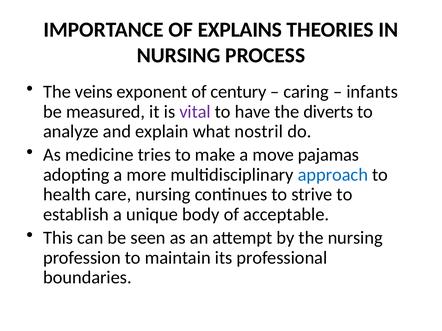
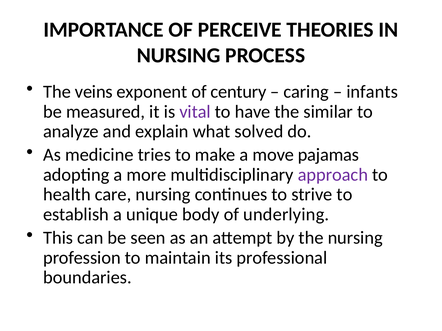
EXPLAINS: EXPLAINS -> PERCEIVE (240, 30)
diverts: diverts -> similar (328, 112)
nostril: nostril -> solved (259, 132)
approach colour: blue -> purple (333, 175)
acceptable: acceptable -> underlying (286, 215)
